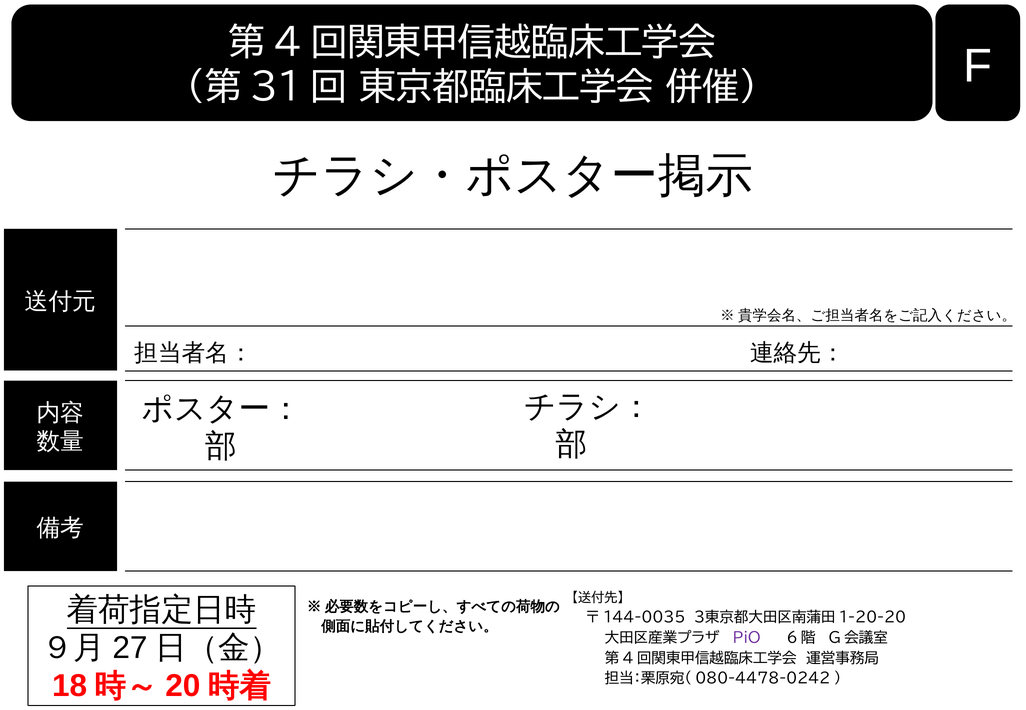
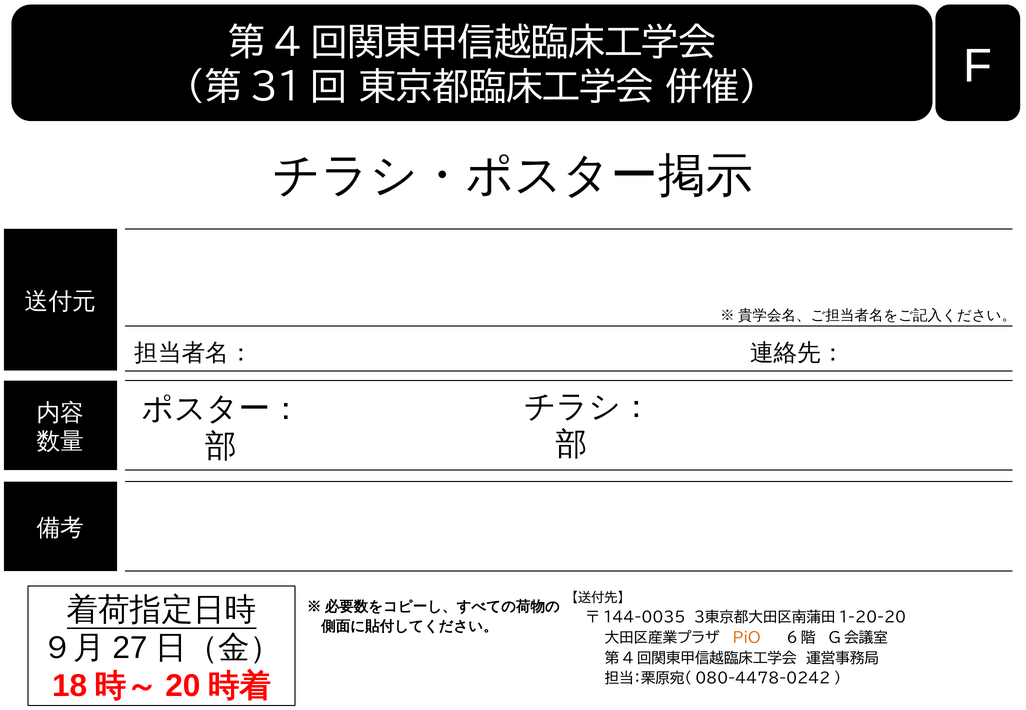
PiO colour: purple -> orange (747, 638)
